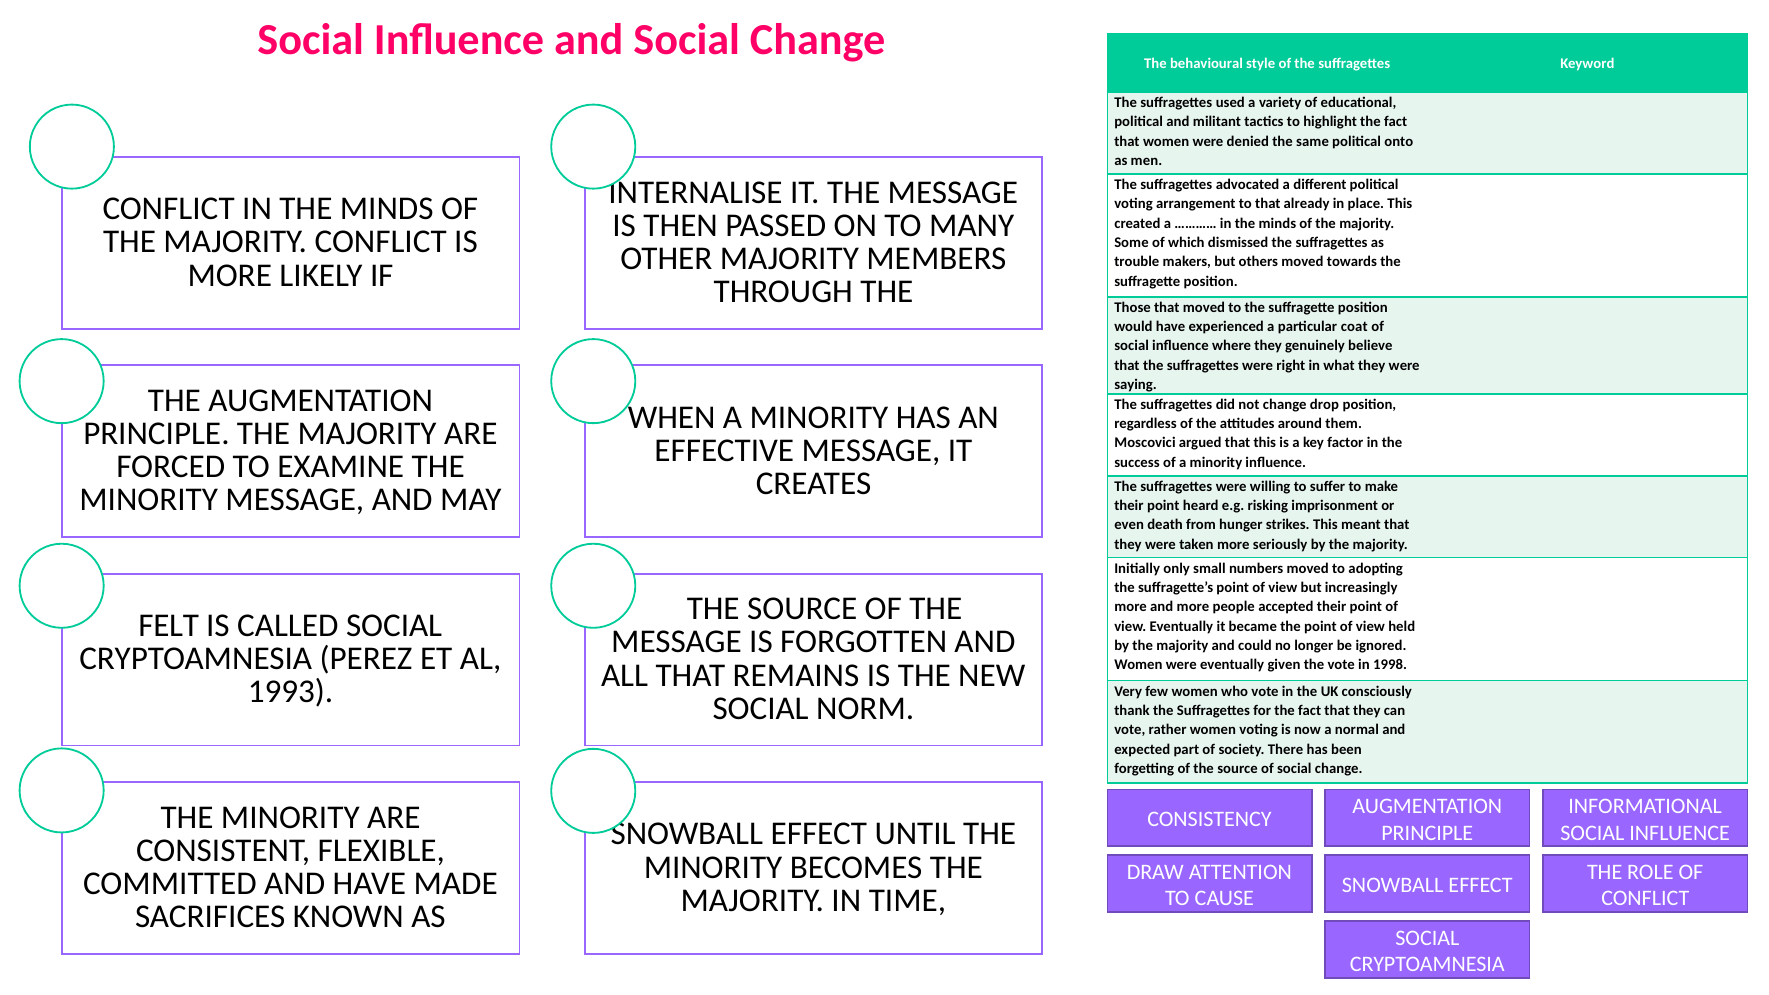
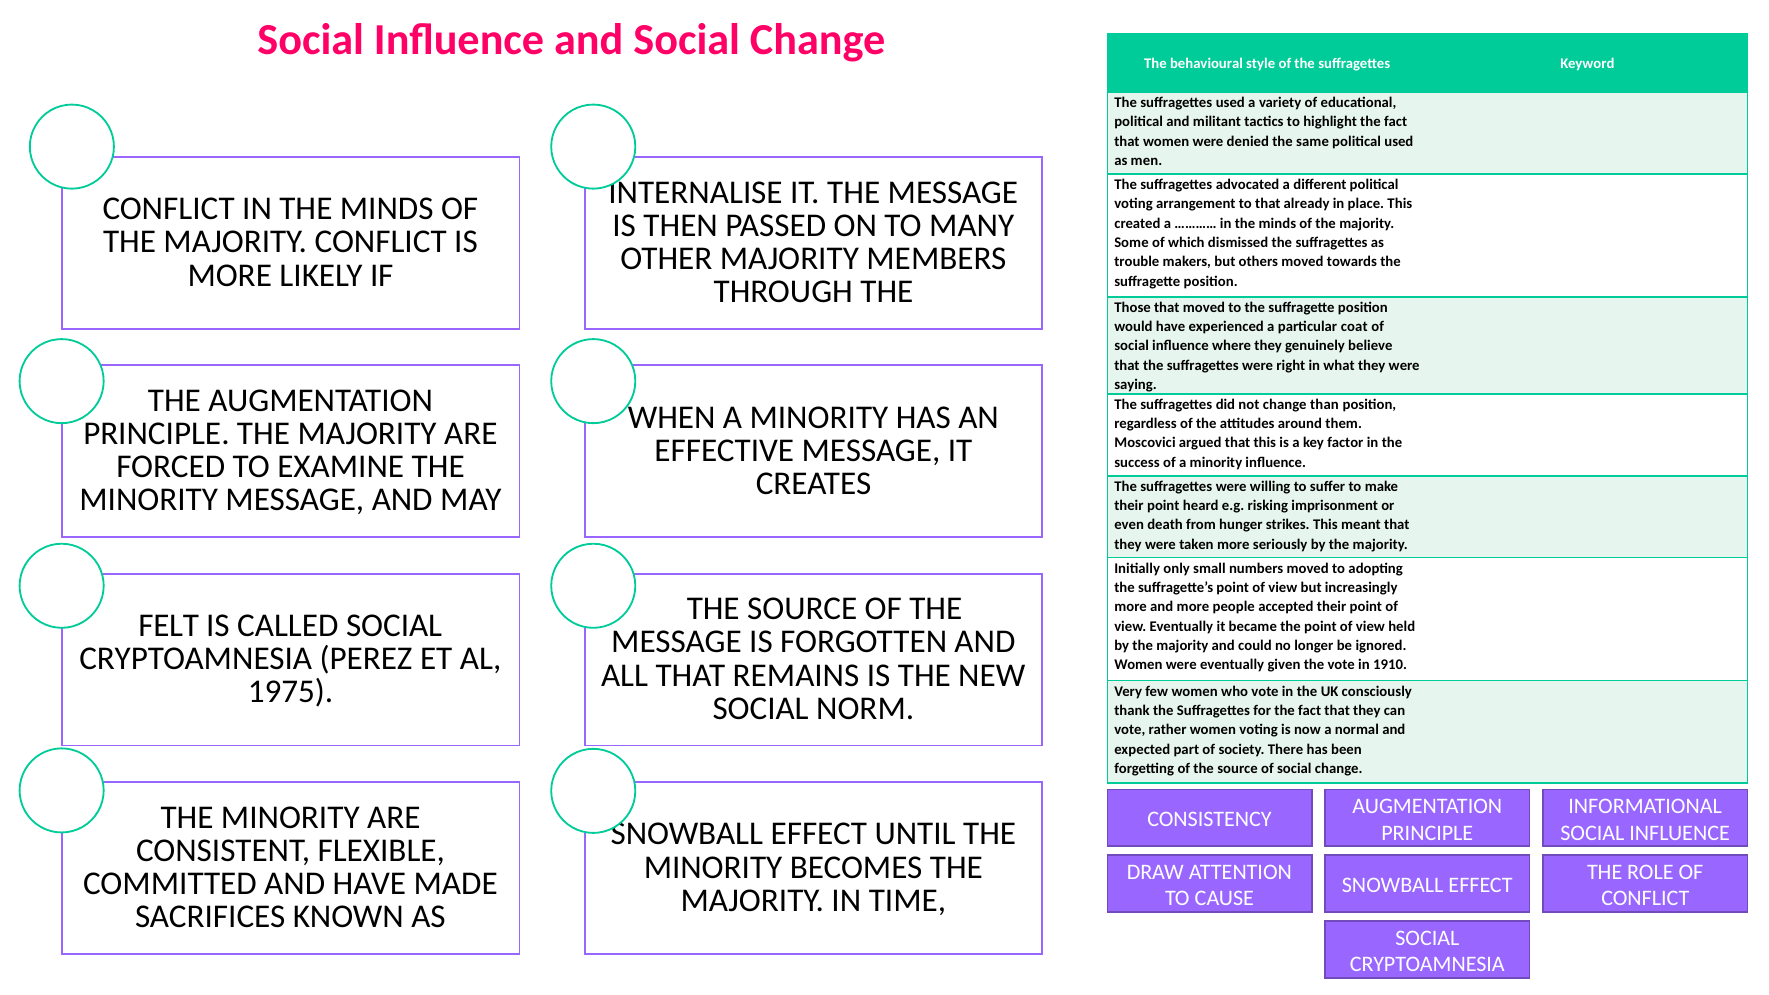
political onto: onto -> used (1399, 141)
drop: drop -> than (1325, 404)
1998: 1998 -> 1910 (1390, 665)
1993: 1993 -> 1975 (291, 692)
